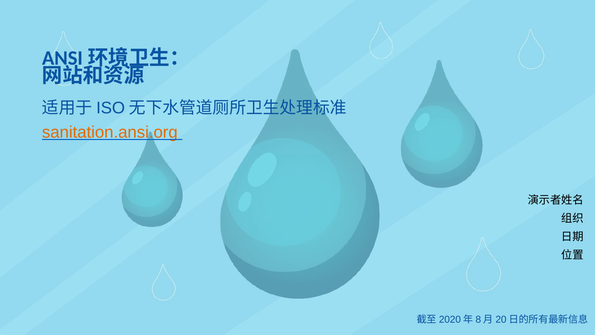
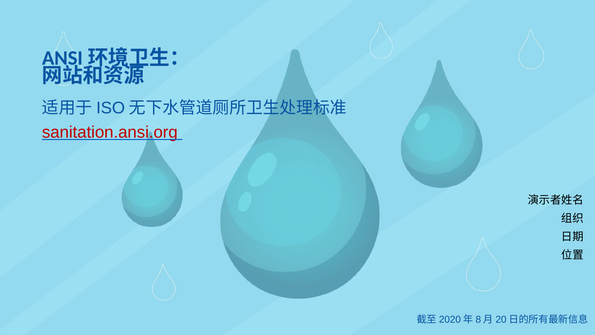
sanitation.ansi.org colour: orange -> red (110, 132)
